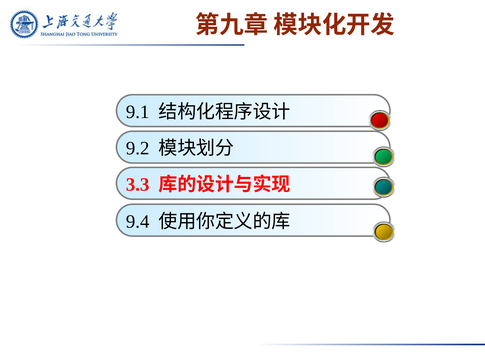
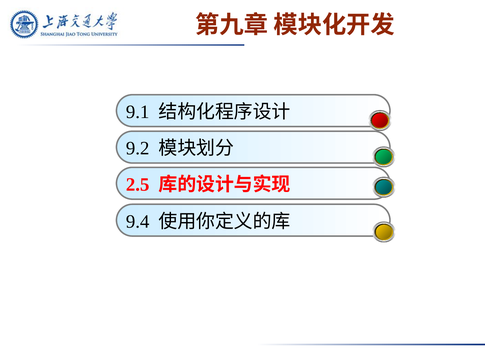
3.3: 3.3 -> 2.5 (138, 184)
